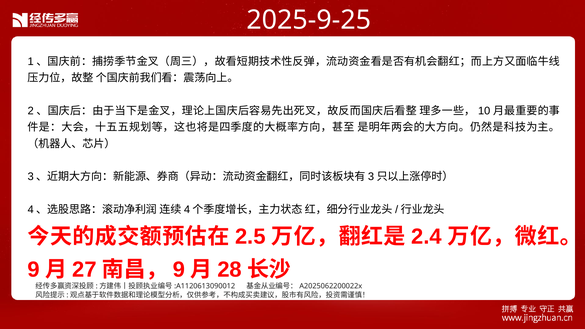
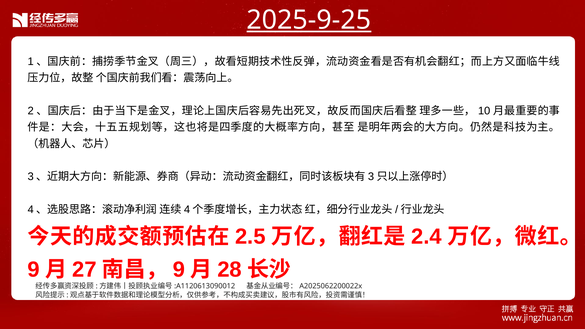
2025-9-25 underline: none -> present (309, 20)
